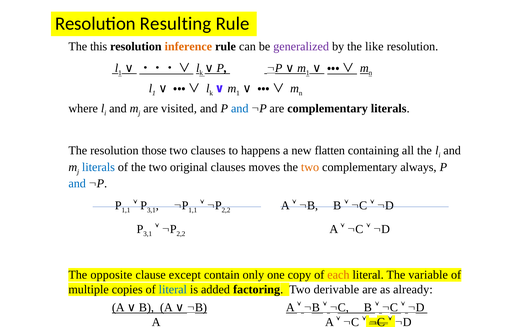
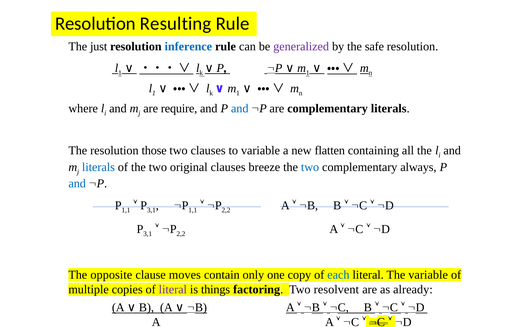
this: this -> just (99, 46)
inference colour: orange -> blue (188, 46)
like: like -> safe (374, 46)
visited: visited -> require (179, 108)
to happens: happens -> variable (261, 150)
moves: moves -> breeze (264, 167)
two colour: orange -> blue (310, 167)
except: except -> moves (185, 274)
each colour: orange -> blue (338, 274)
literal colour: blue -> purple (173, 289)
added: added -> things (216, 289)
derivable: derivable -> resolvent (336, 289)
